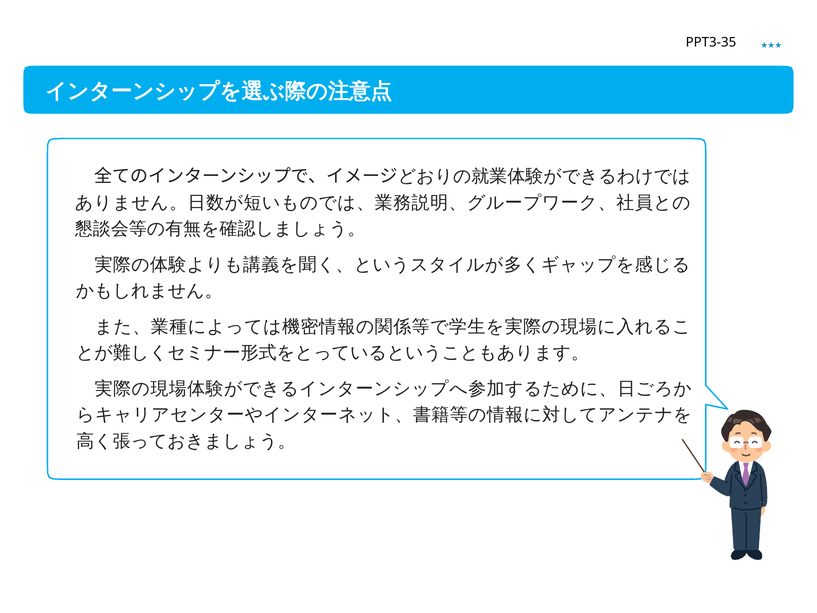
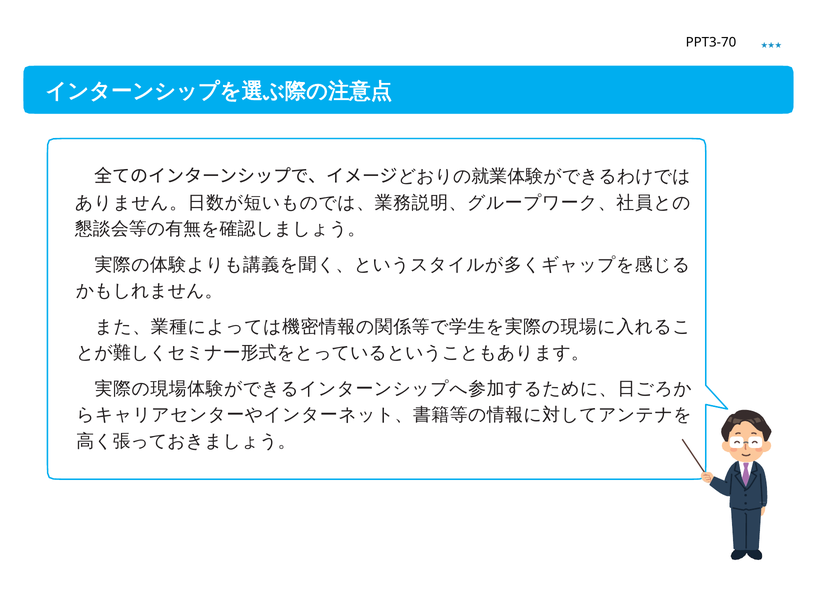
PPT3-35: PPT3-35 -> PPT3-70 (711, 43)
